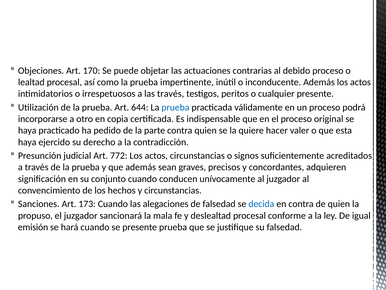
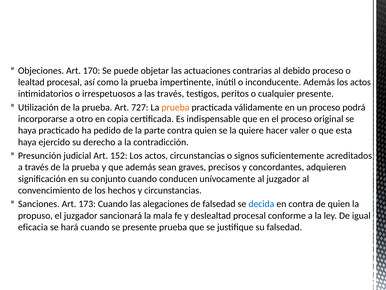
644: 644 -> 727 (140, 107)
prueba colour: blue -> orange (175, 107)
772: 772 -> 152 (119, 155)
emisión: emisión -> eficacia (33, 227)
